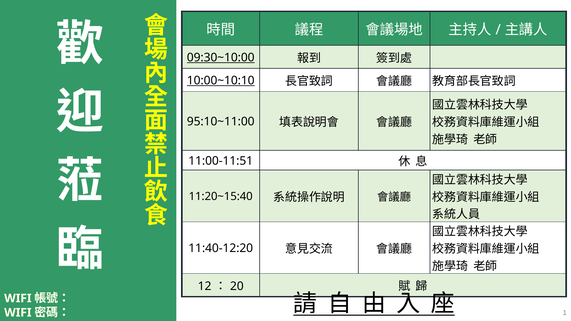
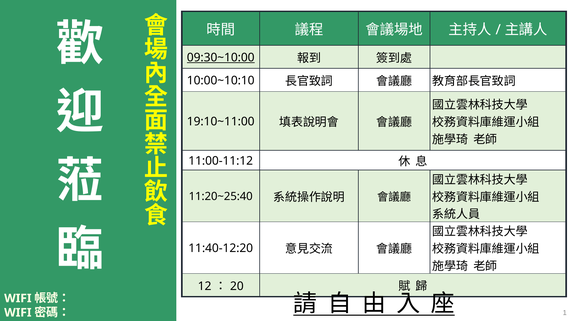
10:00~10:10 underline: present -> none (221, 81)
95:10~11:00: 95:10~11:00 -> 19:10~11:00 (221, 122)
11:00-11:51: 11:00-11:51 -> 11:00-11:12 (221, 161)
11:20~15:40: 11:20~15:40 -> 11:20~25:40 (221, 197)
